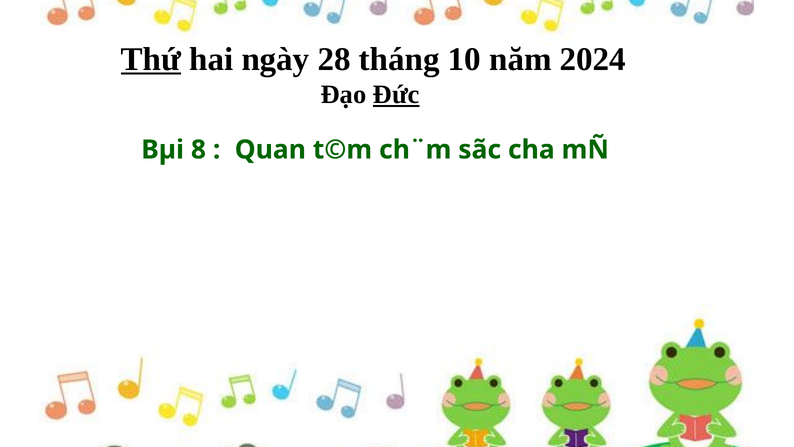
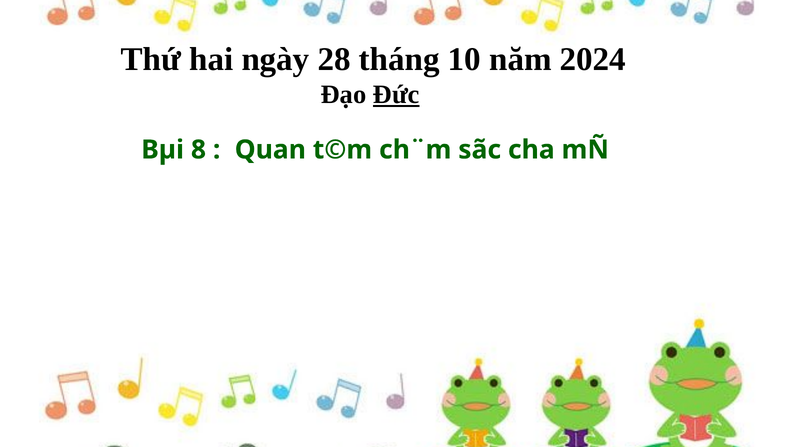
Thứ underline: present -> none (151, 59)
